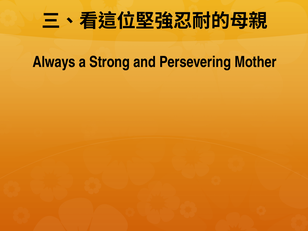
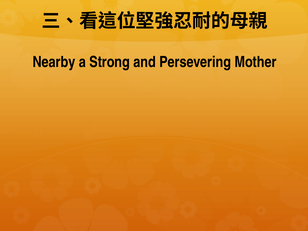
Always: Always -> Nearby (54, 62)
